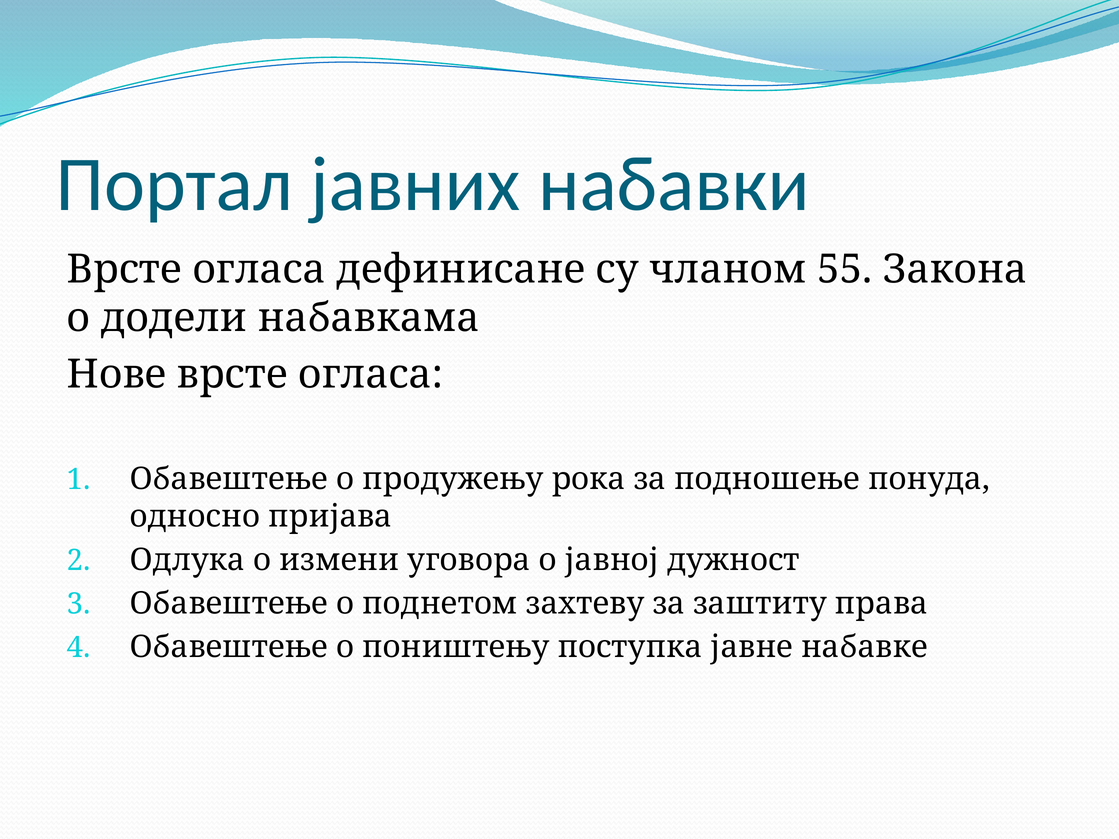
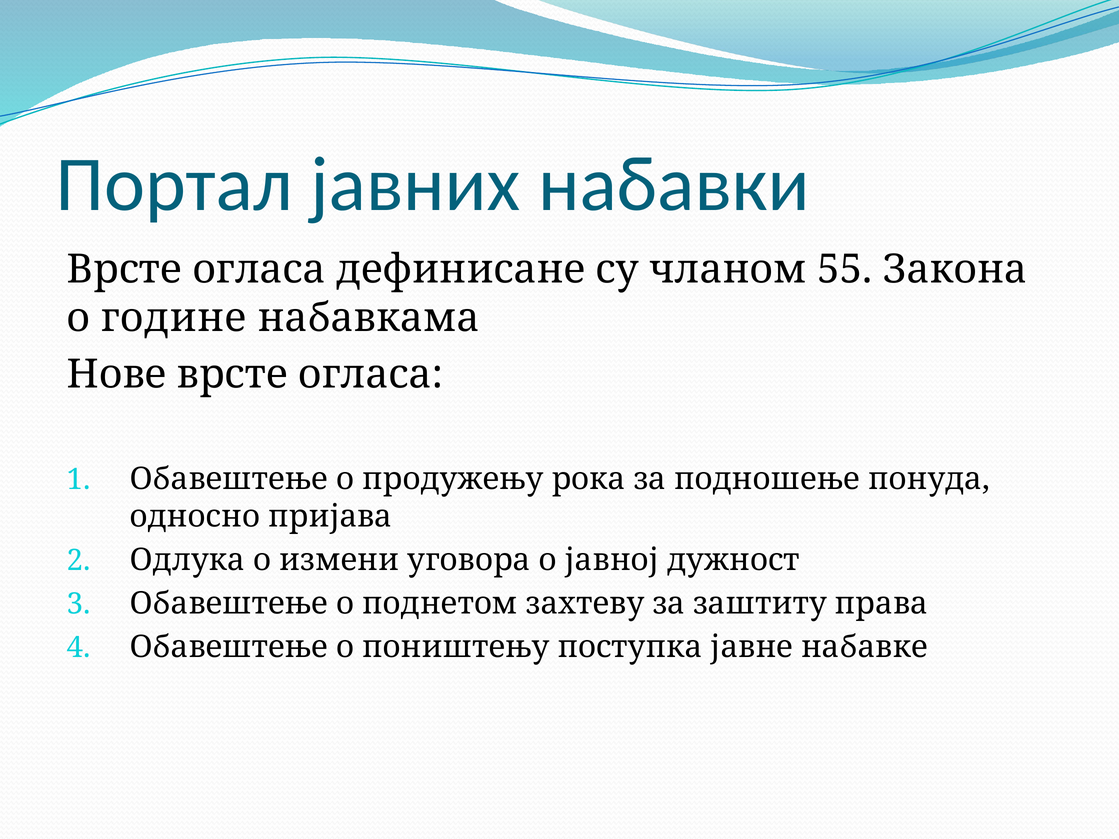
додели: додели -> године (174, 318)
